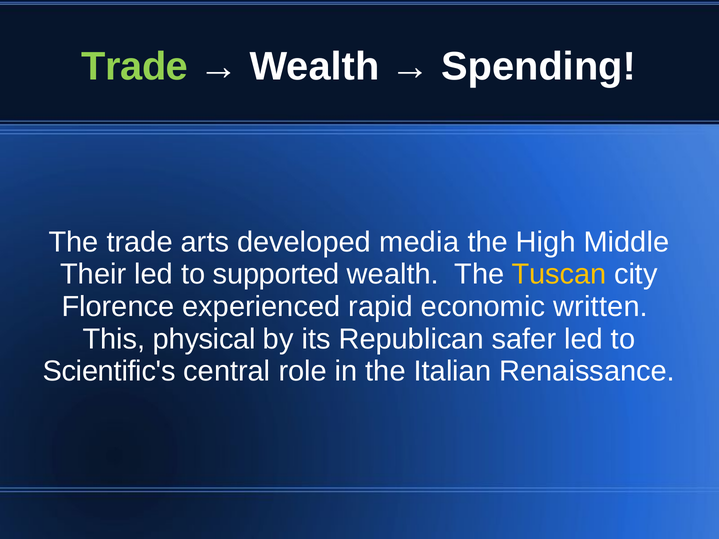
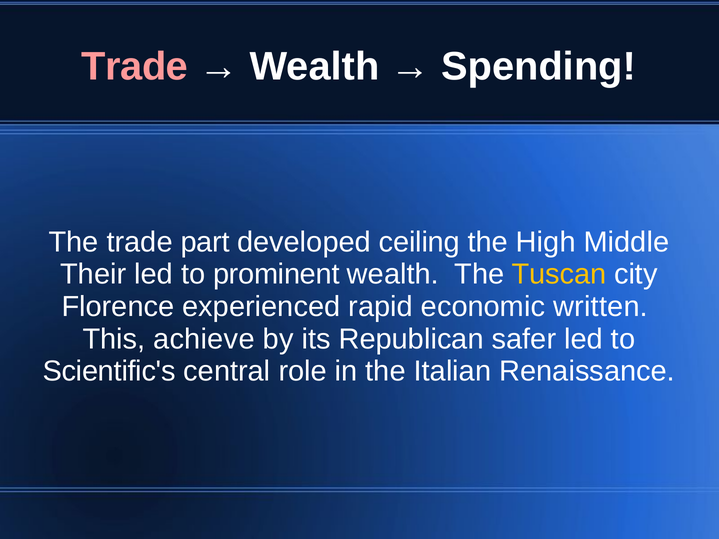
Trade colour: light green -> pink (135, 66)
arts: arts -> part (205, 242)
media: media -> ceiling (419, 242)
supported: supported -> prominent (276, 274)
physical: physical -> achieve (204, 339)
